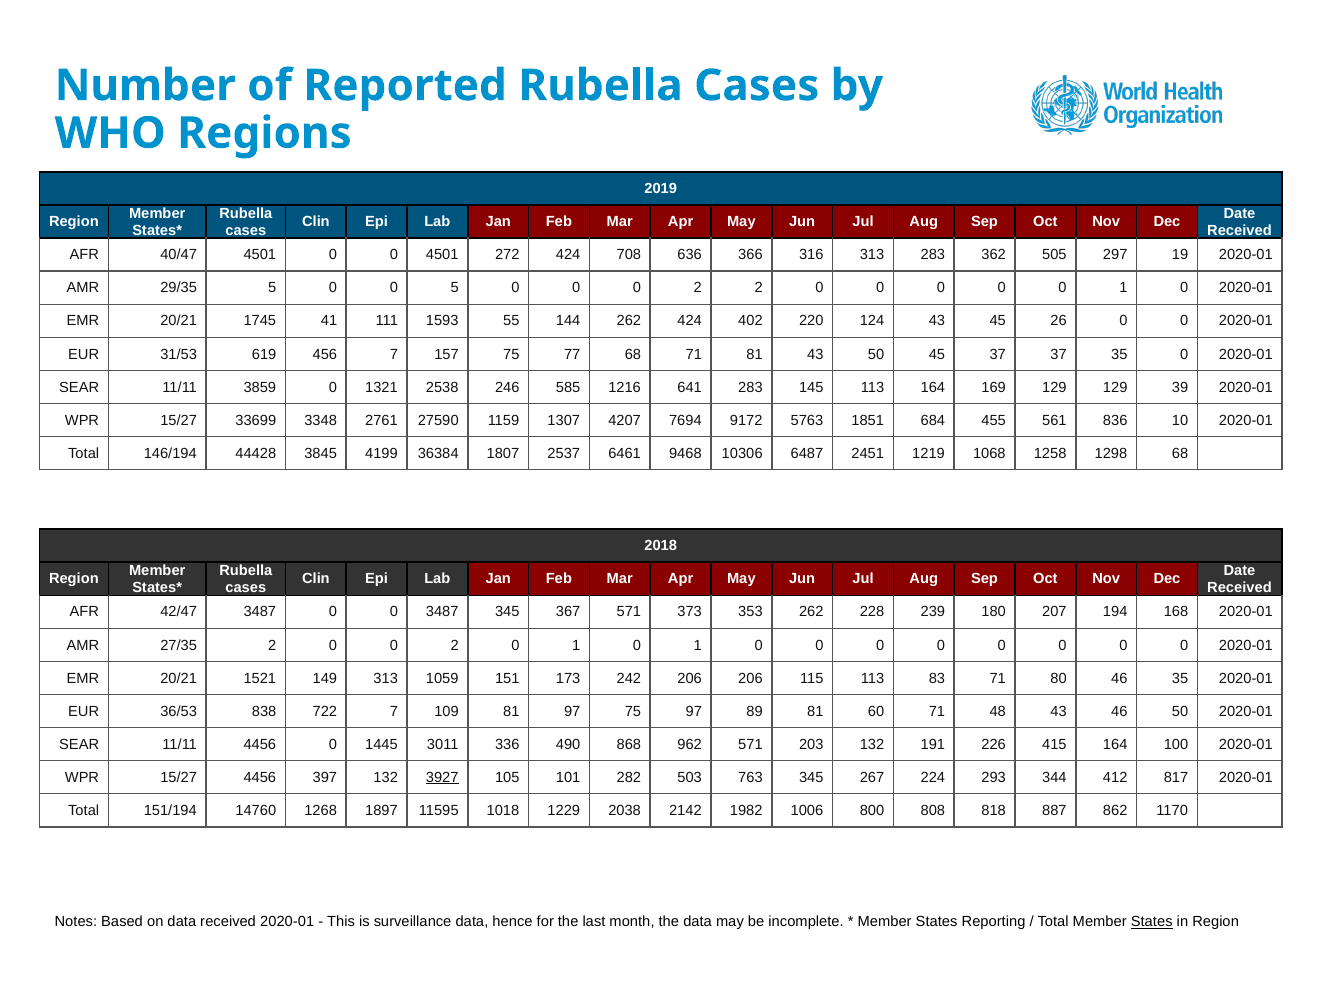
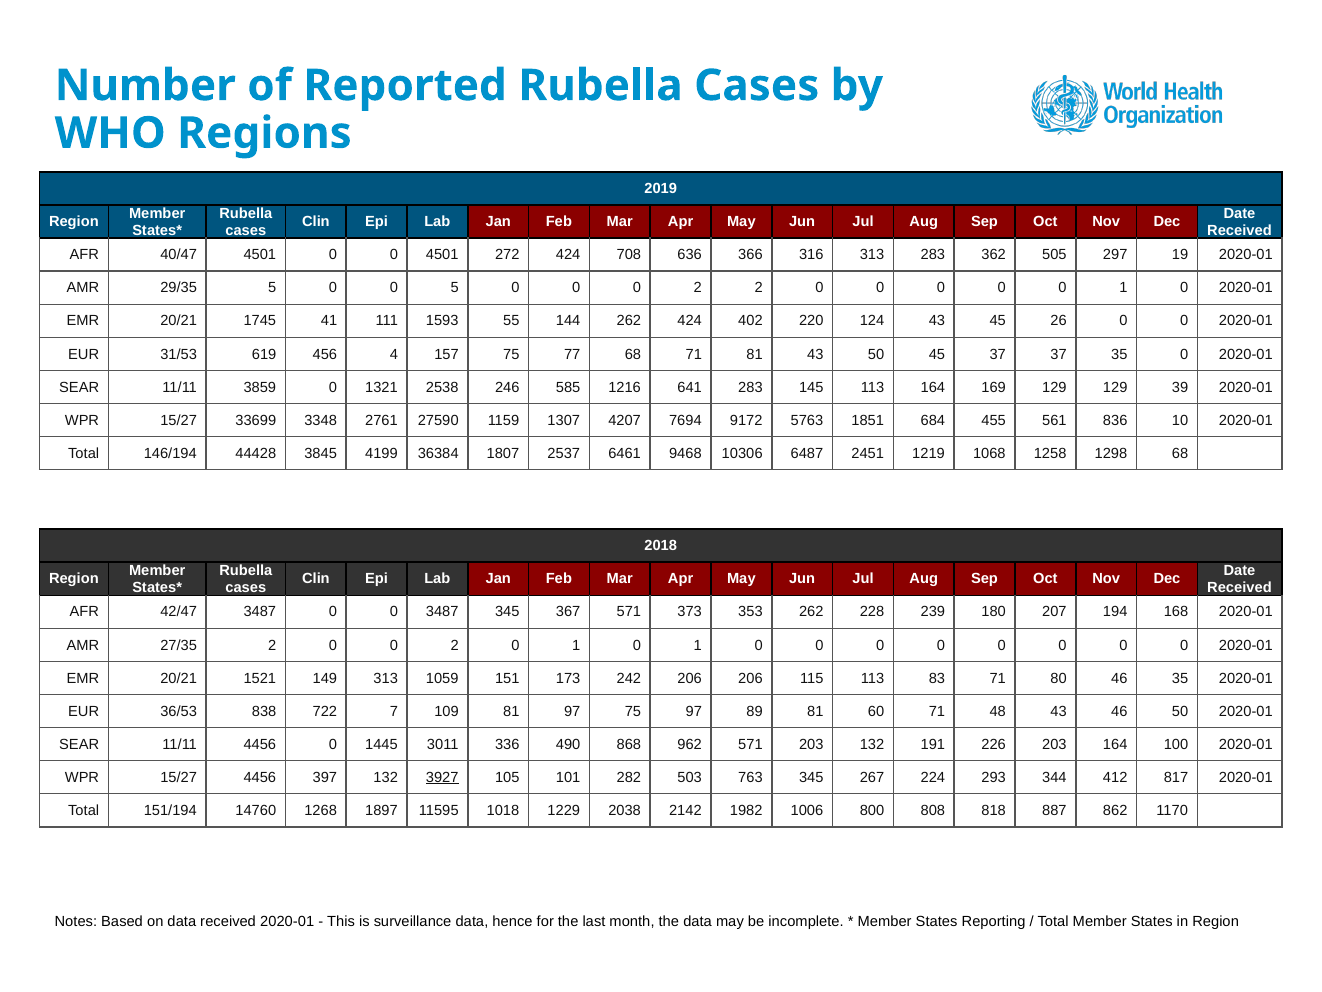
456 7: 7 -> 4 (394, 354)
226 415: 415 -> 203 (1054, 744)
States underline: present -> none (1152, 921)
